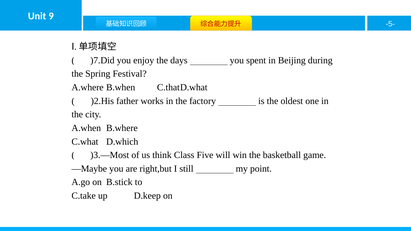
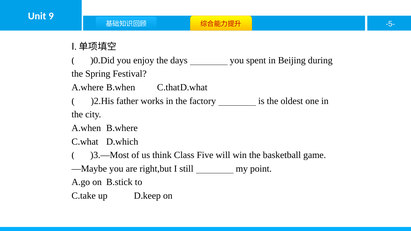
)7.Did: )7.Did -> )0.Did (102, 60)
